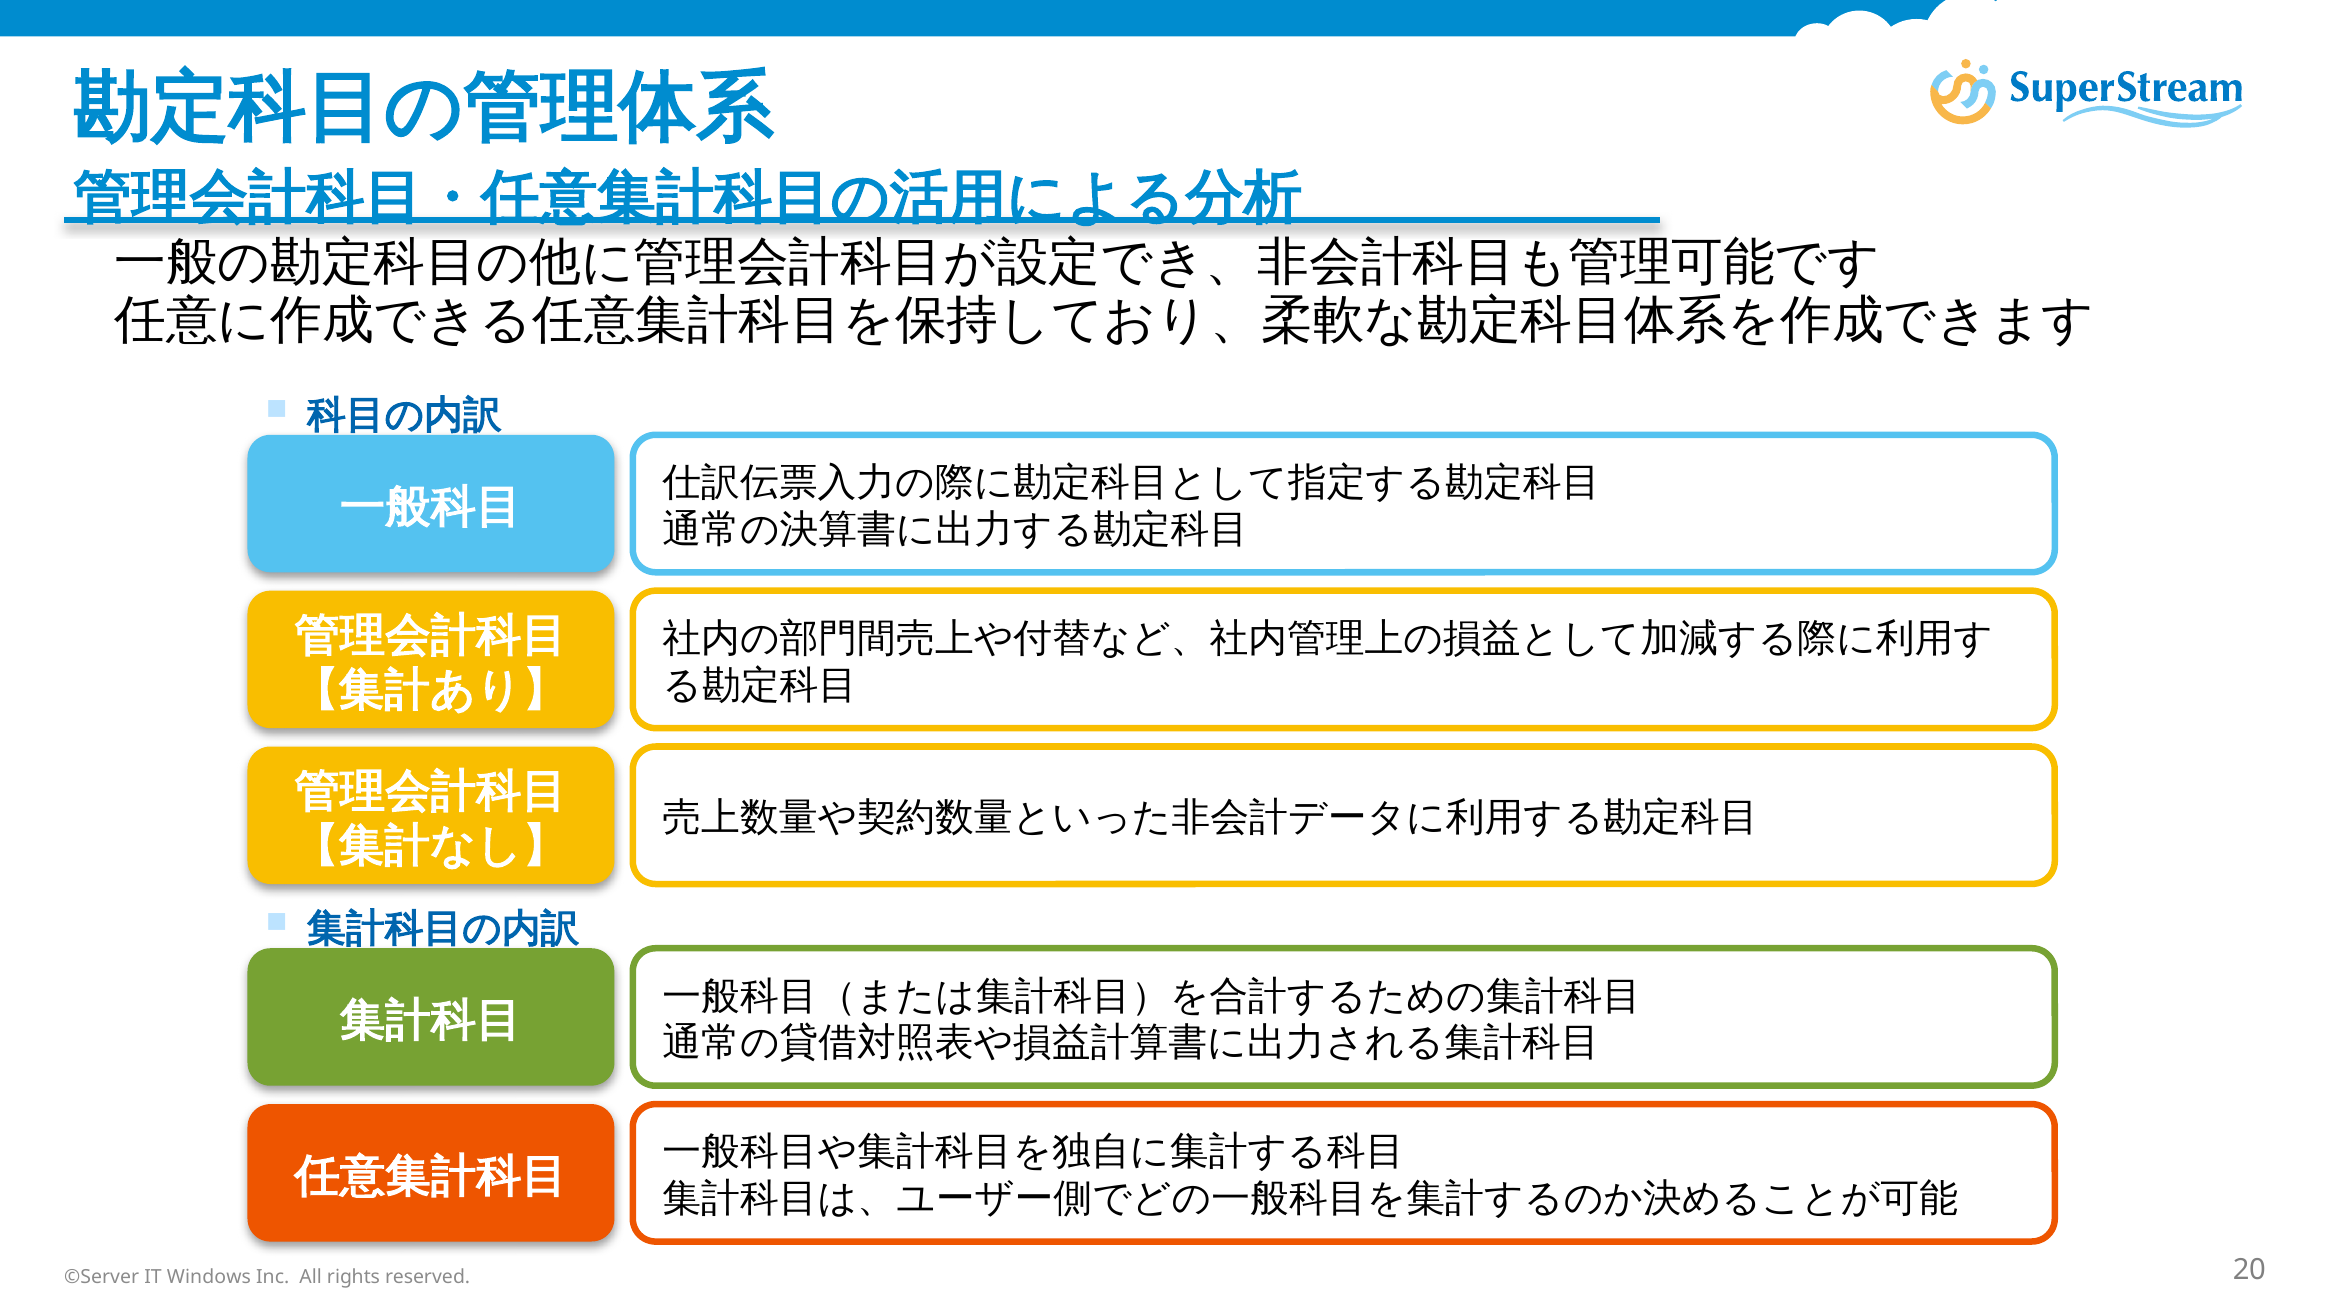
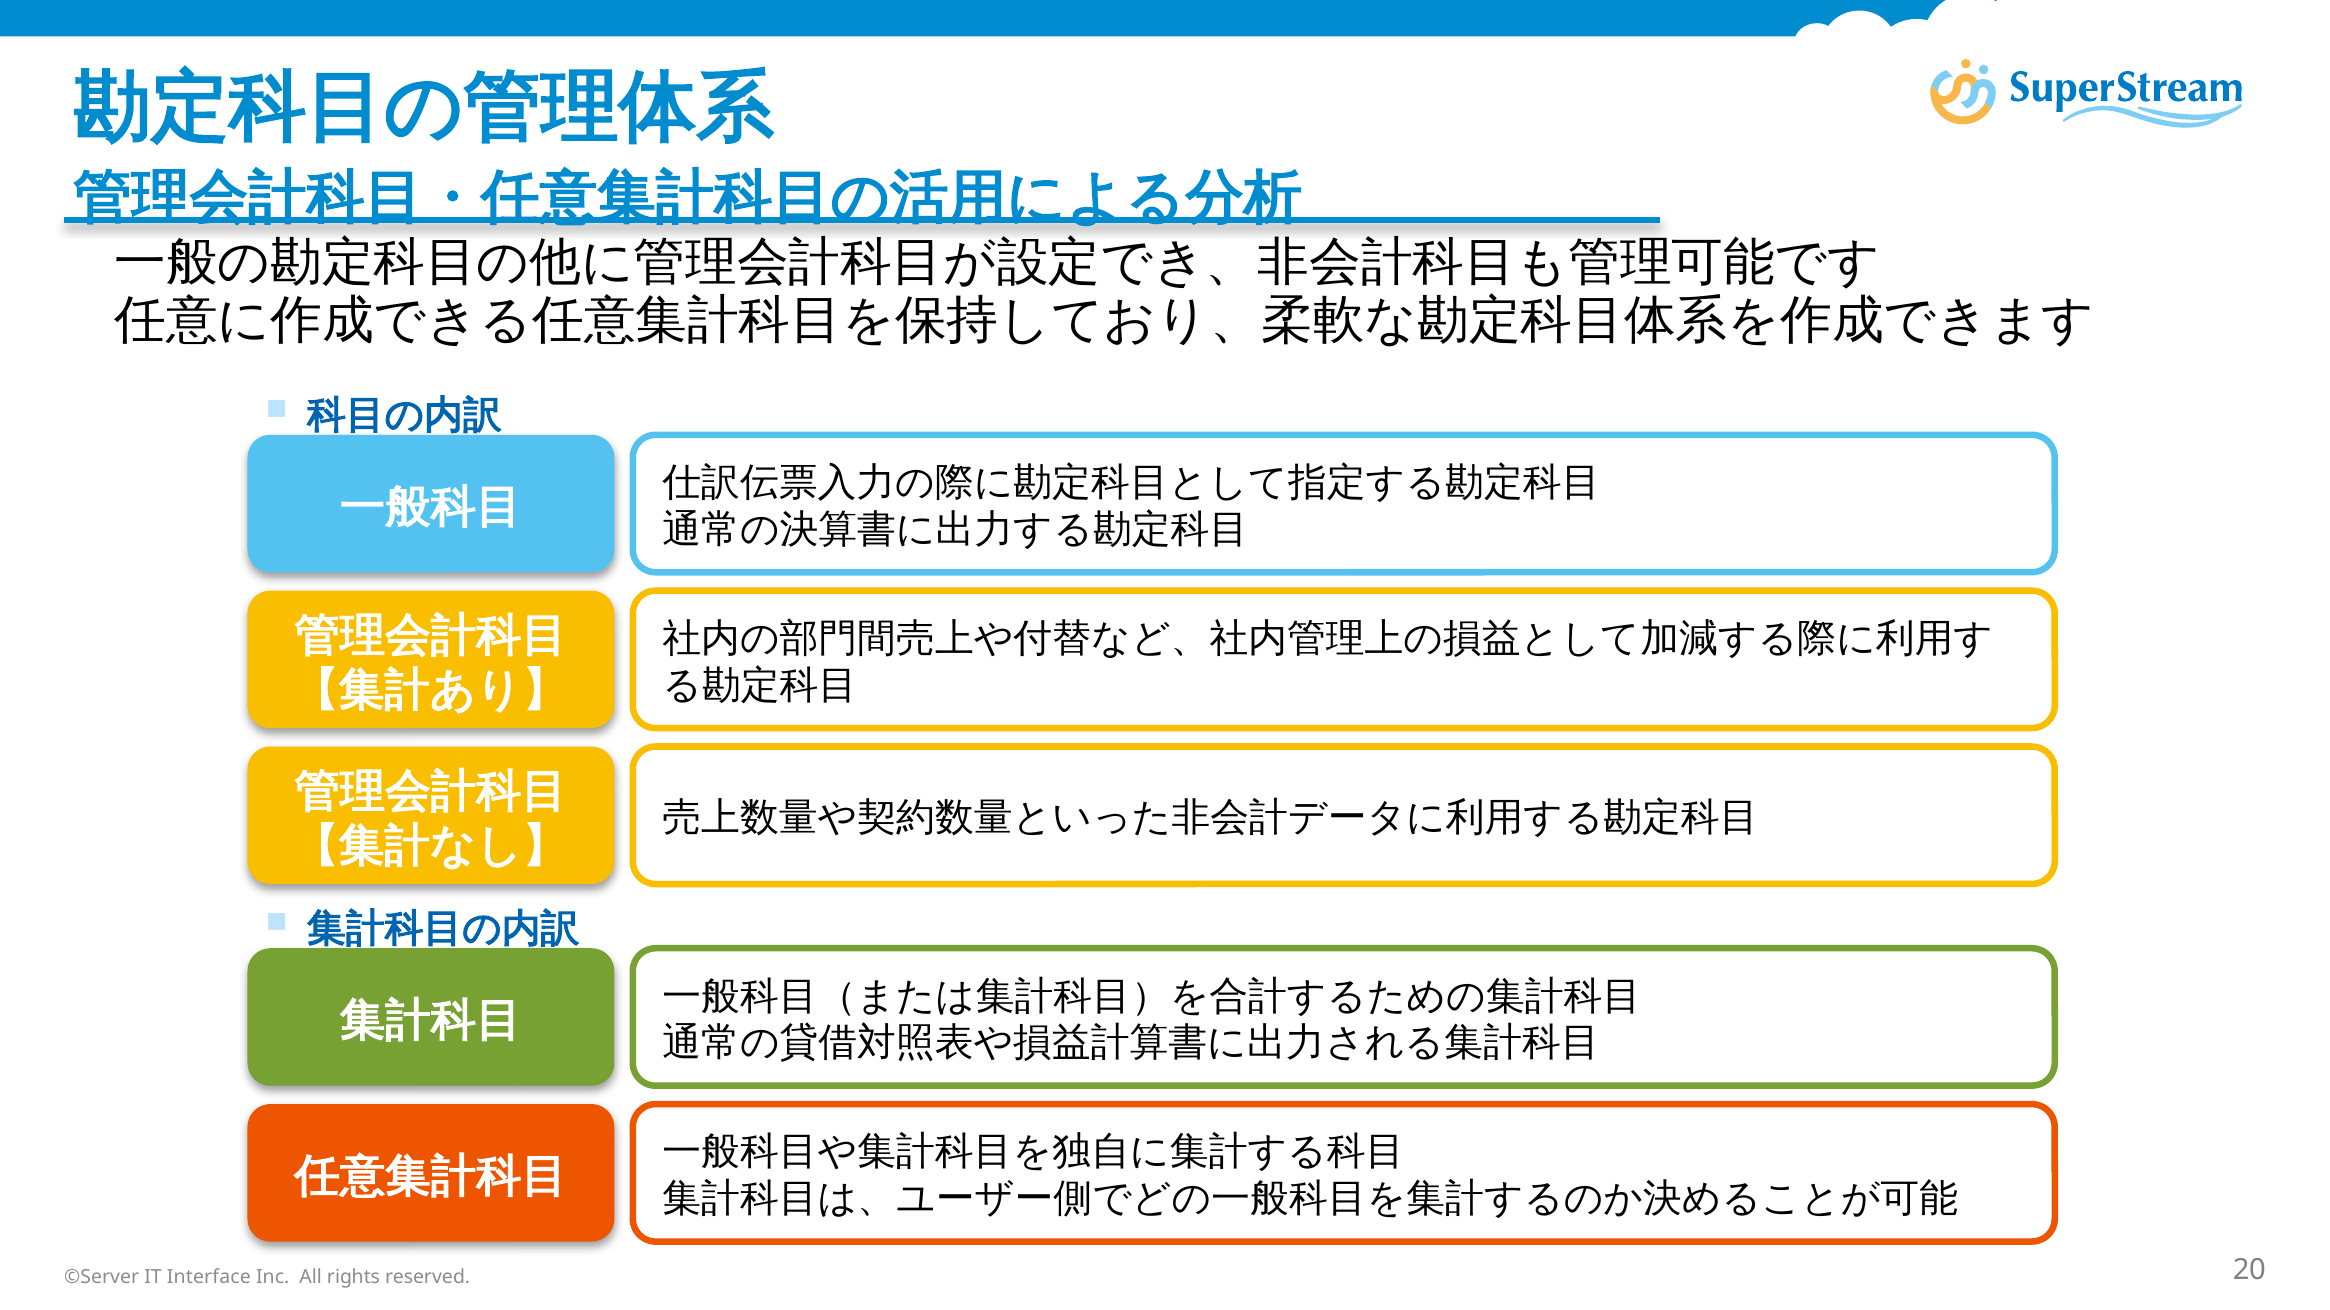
Windows: Windows -> Interface (209, 1278)
